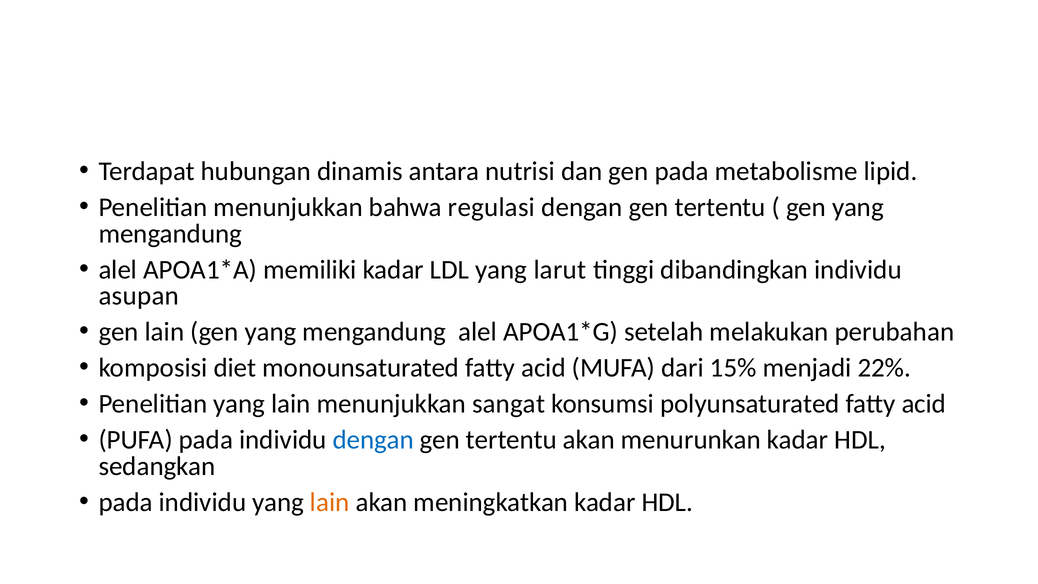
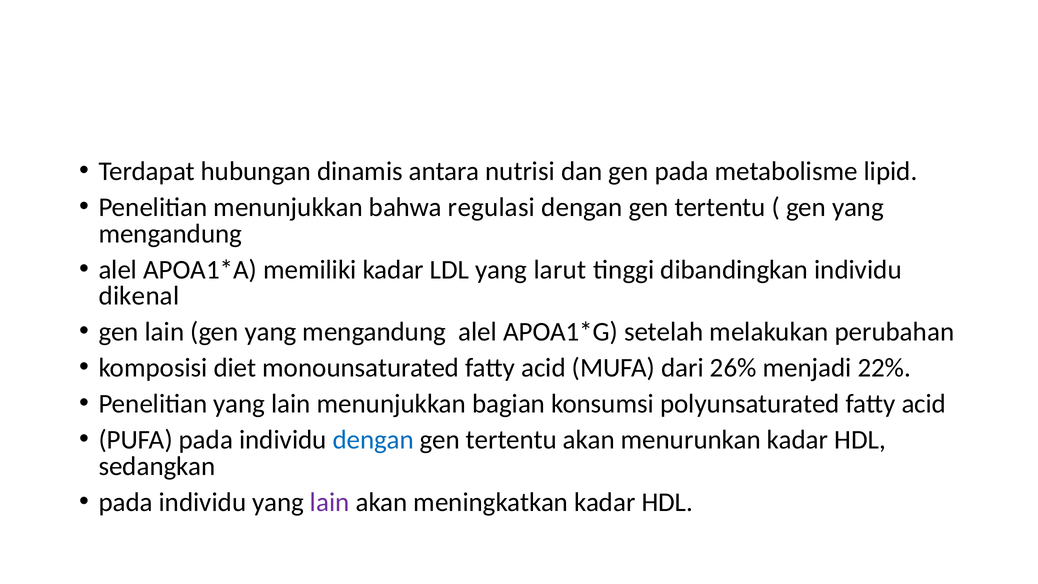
asupan: asupan -> dikenal (139, 296)
15%: 15% -> 26% (733, 368)
sangat: sangat -> bagian (509, 404)
lain colour: orange -> purple (330, 502)
